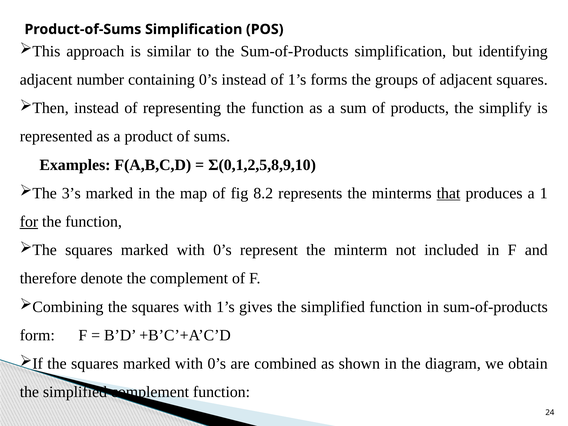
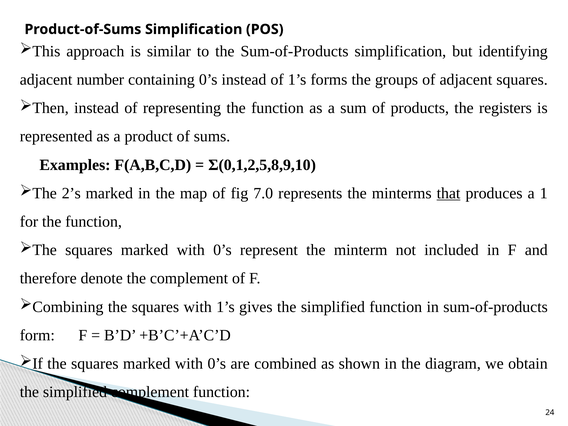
simplify: simplify -> registers (505, 108)
3’s: 3’s -> 2’s (71, 193)
8.2: 8.2 -> 7.0 (263, 193)
for underline: present -> none (29, 222)
